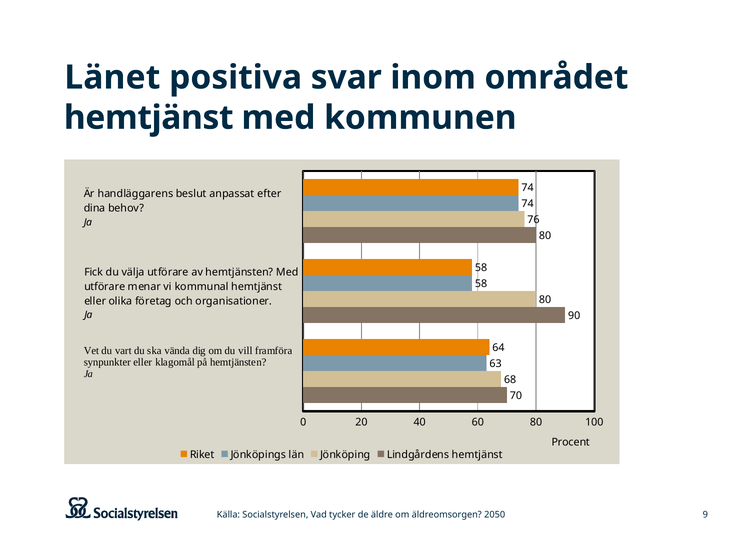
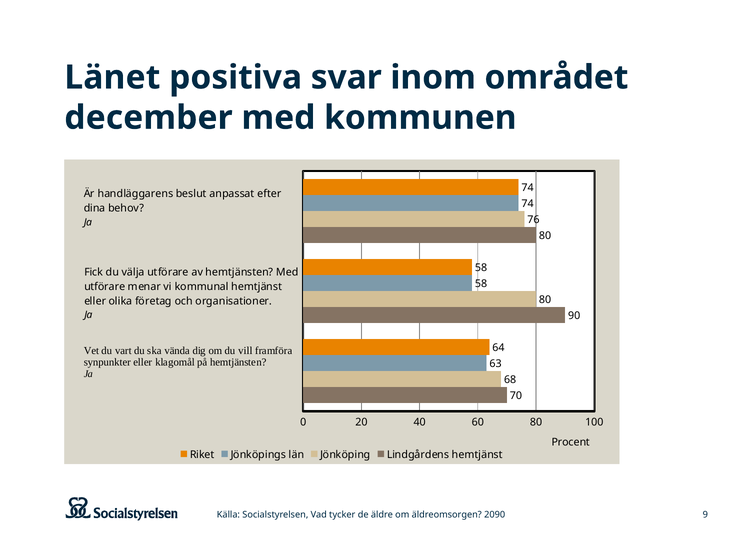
hemtjänst: hemtjänst -> december (148, 118)
2050: 2050 -> 2090 (495, 515)
